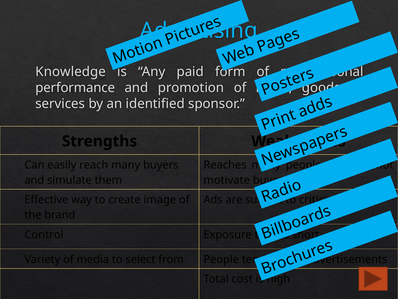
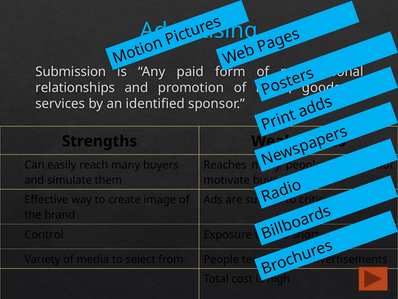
Knowledge: Knowledge -> Submission (71, 72)
performance: performance -> relationships (75, 88)
